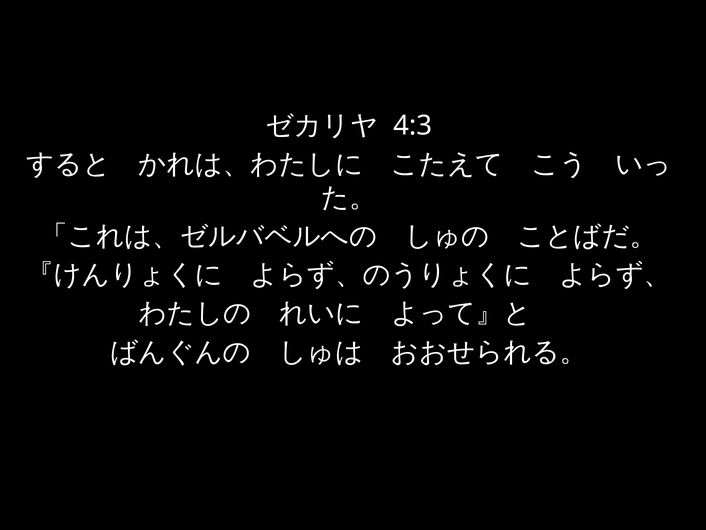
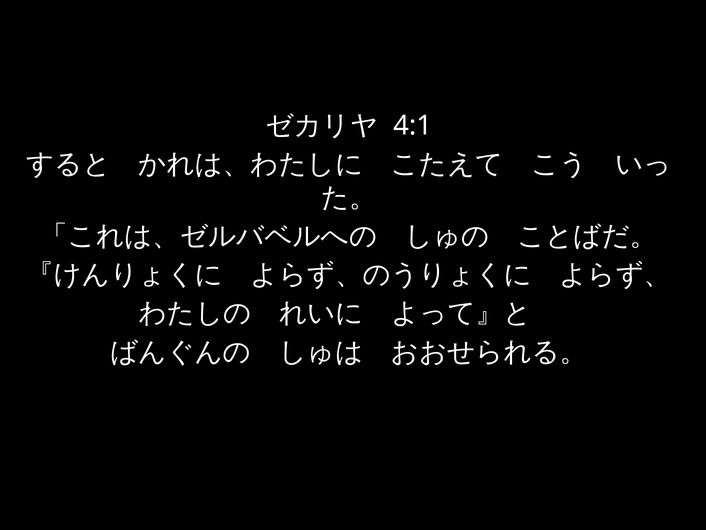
4:3: 4:3 -> 4:1 (413, 126)
